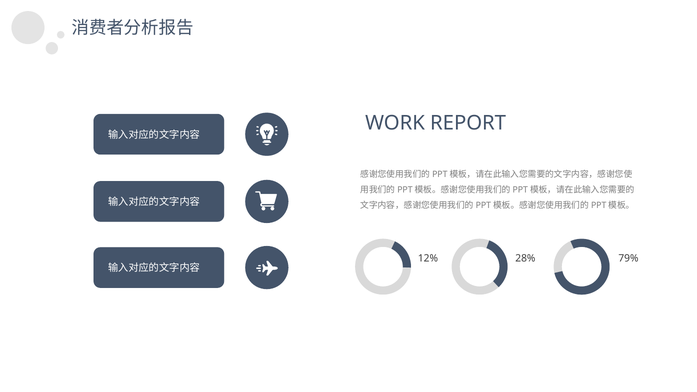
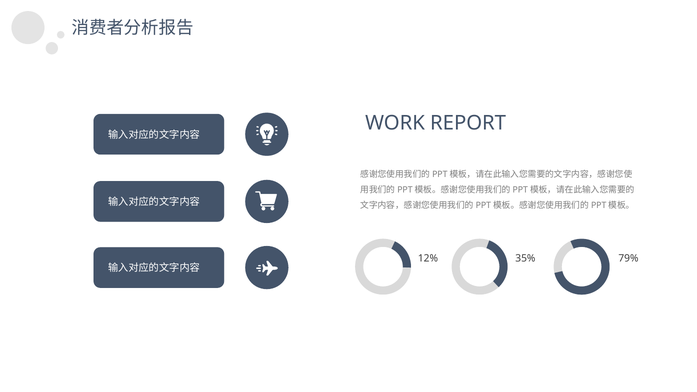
28%: 28% -> 35% (525, 259)
